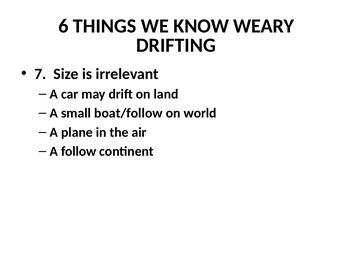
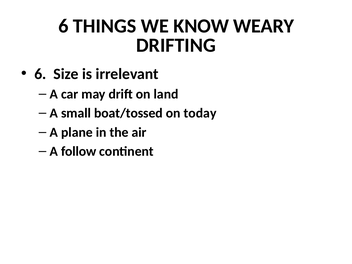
7: 7 -> 6 (40, 74)
boat/follow: boat/follow -> boat/tossed (128, 113)
world: world -> today (200, 113)
